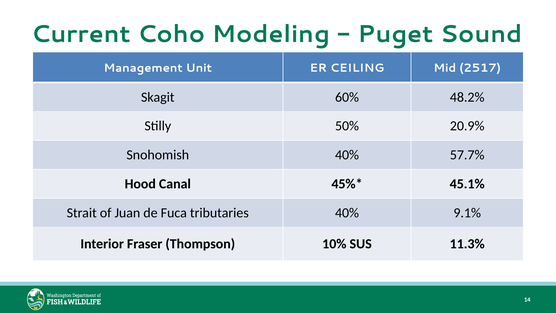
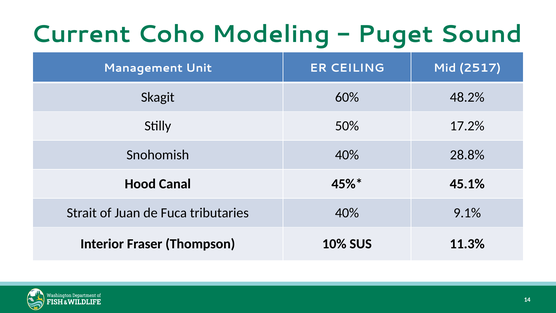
20.9%: 20.9% -> 17.2% (467, 126)
57.7%: 57.7% -> 28.8% (467, 155)
